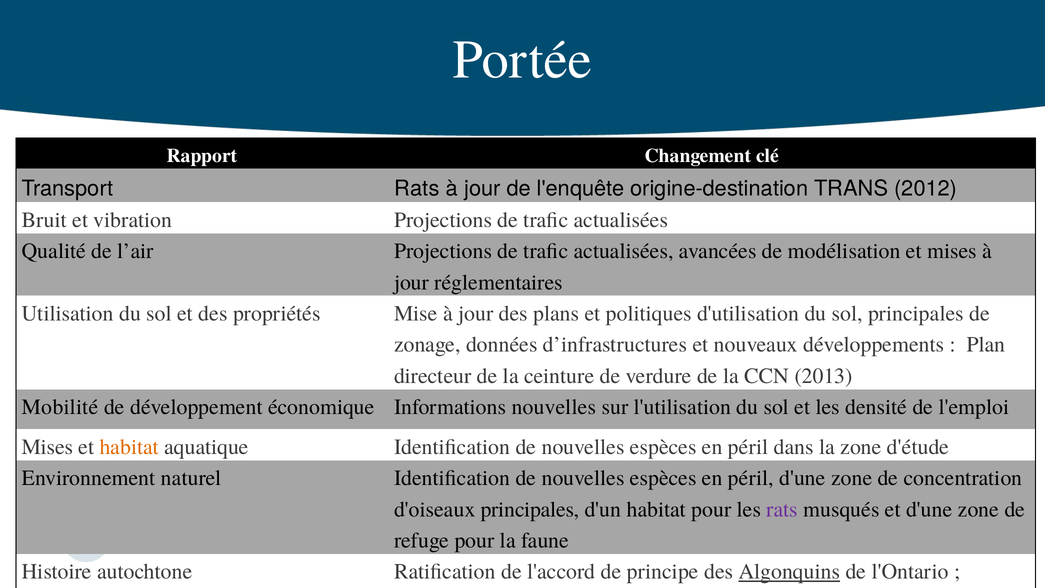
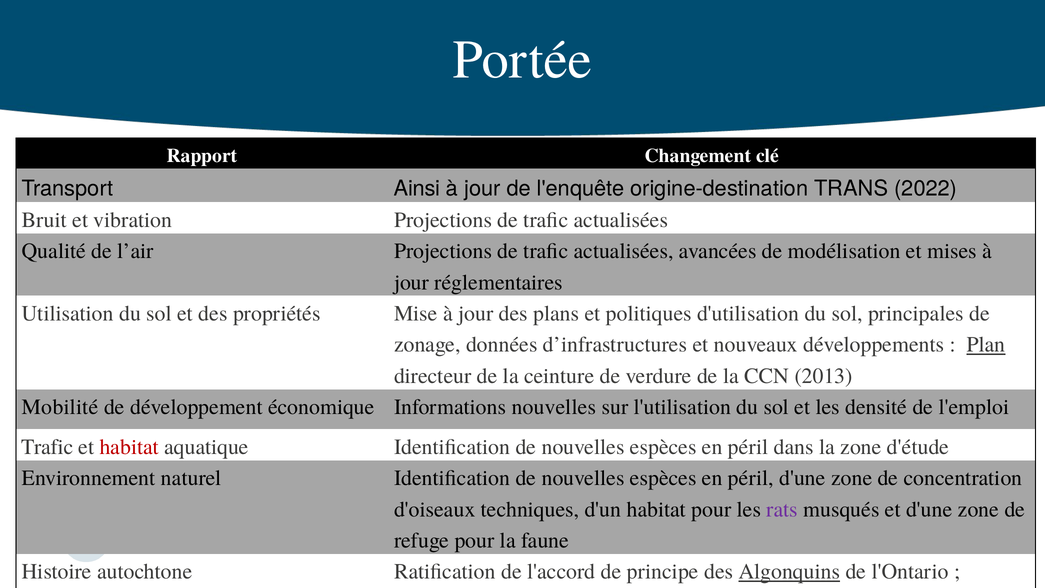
Transport Rats: Rats -> Ainsi (417, 189)
2012: 2012 -> 2022 (926, 189)
Plan underline: none -> present (986, 345)
Mises: Mises -> Trafic (47, 447)
habitat colour: orange -> red (129, 447)
d'oiseaux principales: principales -> techniques (530, 509)
